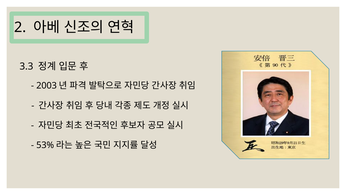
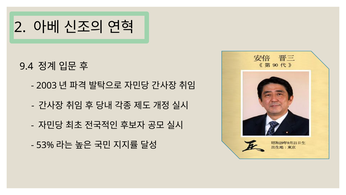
3.3: 3.3 -> 9.4 (26, 66)
